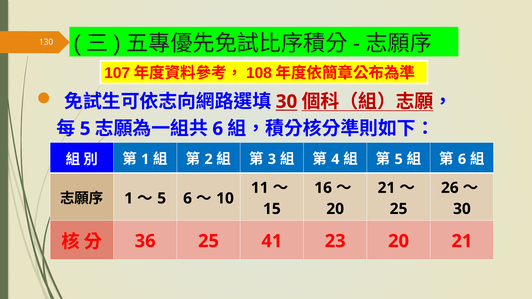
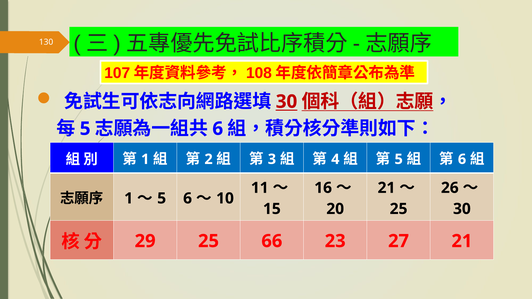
36: 36 -> 29 (145, 241)
41: 41 -> 66 (272, 241)
23 20: 20 -> 27 (399, 241)
